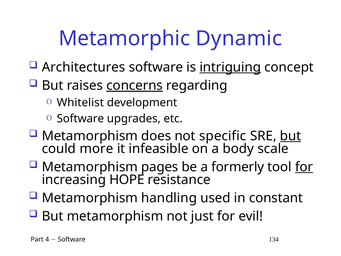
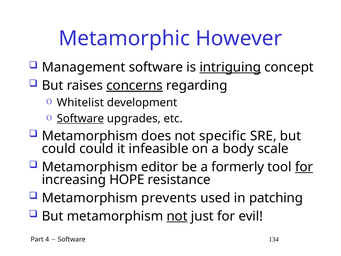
Dynamic: Dynamic -> However (239, 38)
Architectures: Architectures -> Management (84, 67)
Software underline: none -> present (80, 118)
but underline: present -> none (291, 136)
could more: more -> could (96, 148)
pages: pages -> editor (160, 167)
handling: handling -> prevents (169, 198)
constant: constant -> patching (276, 198)
not underline: none -> present (177, 216)
